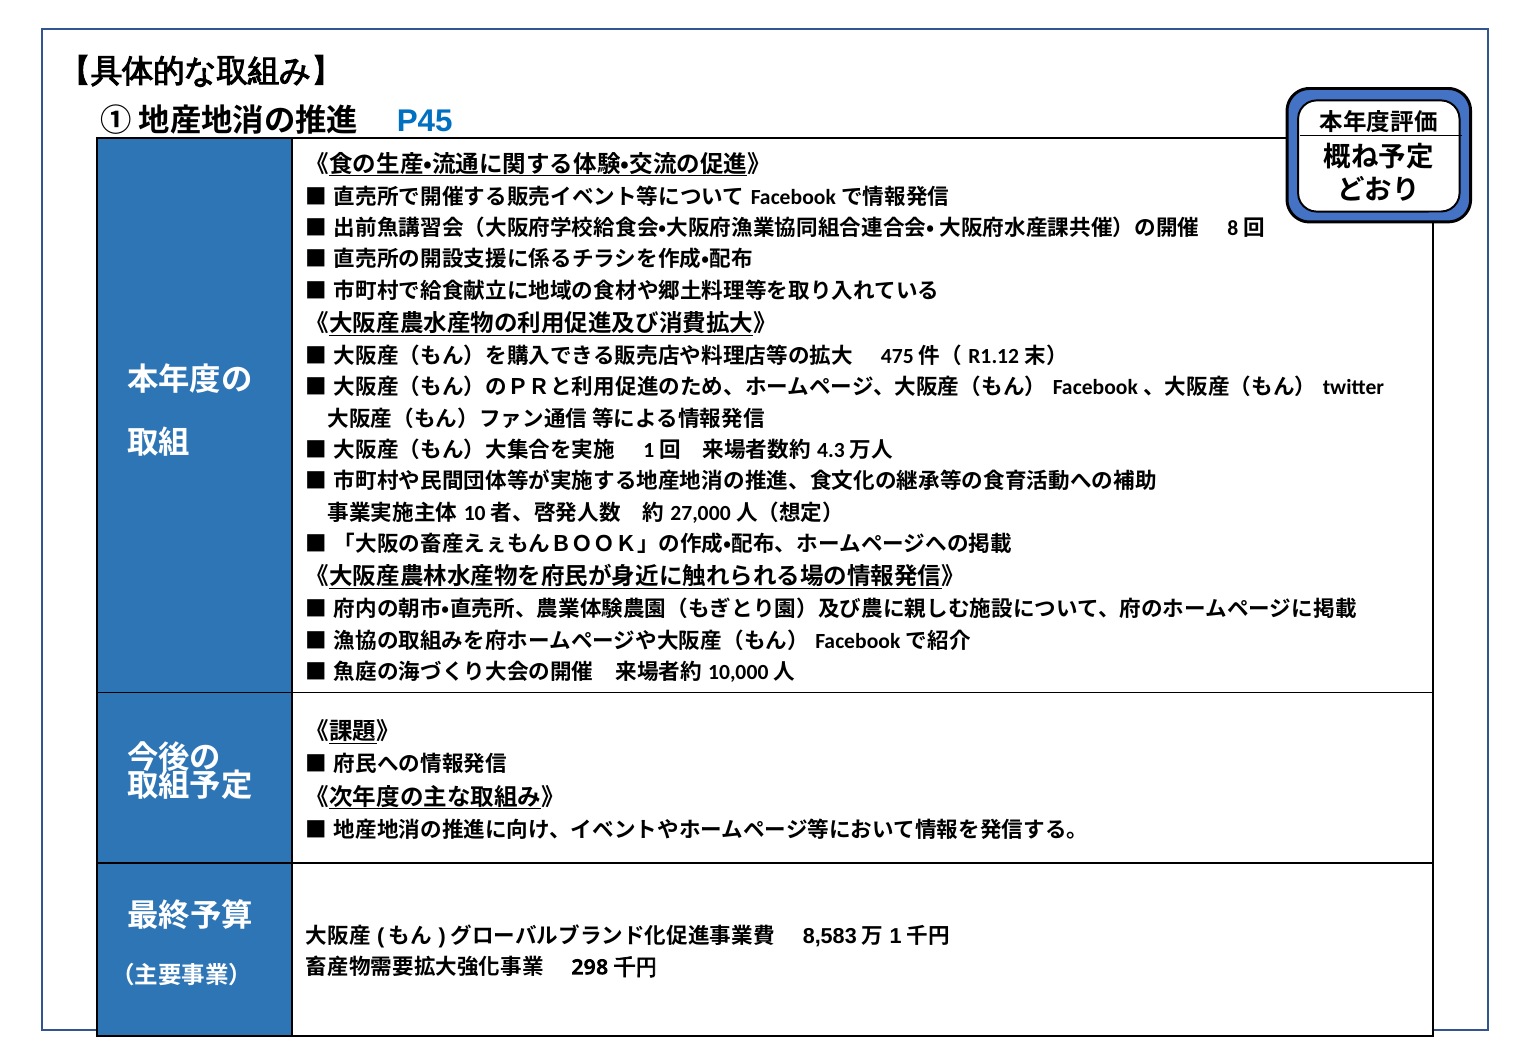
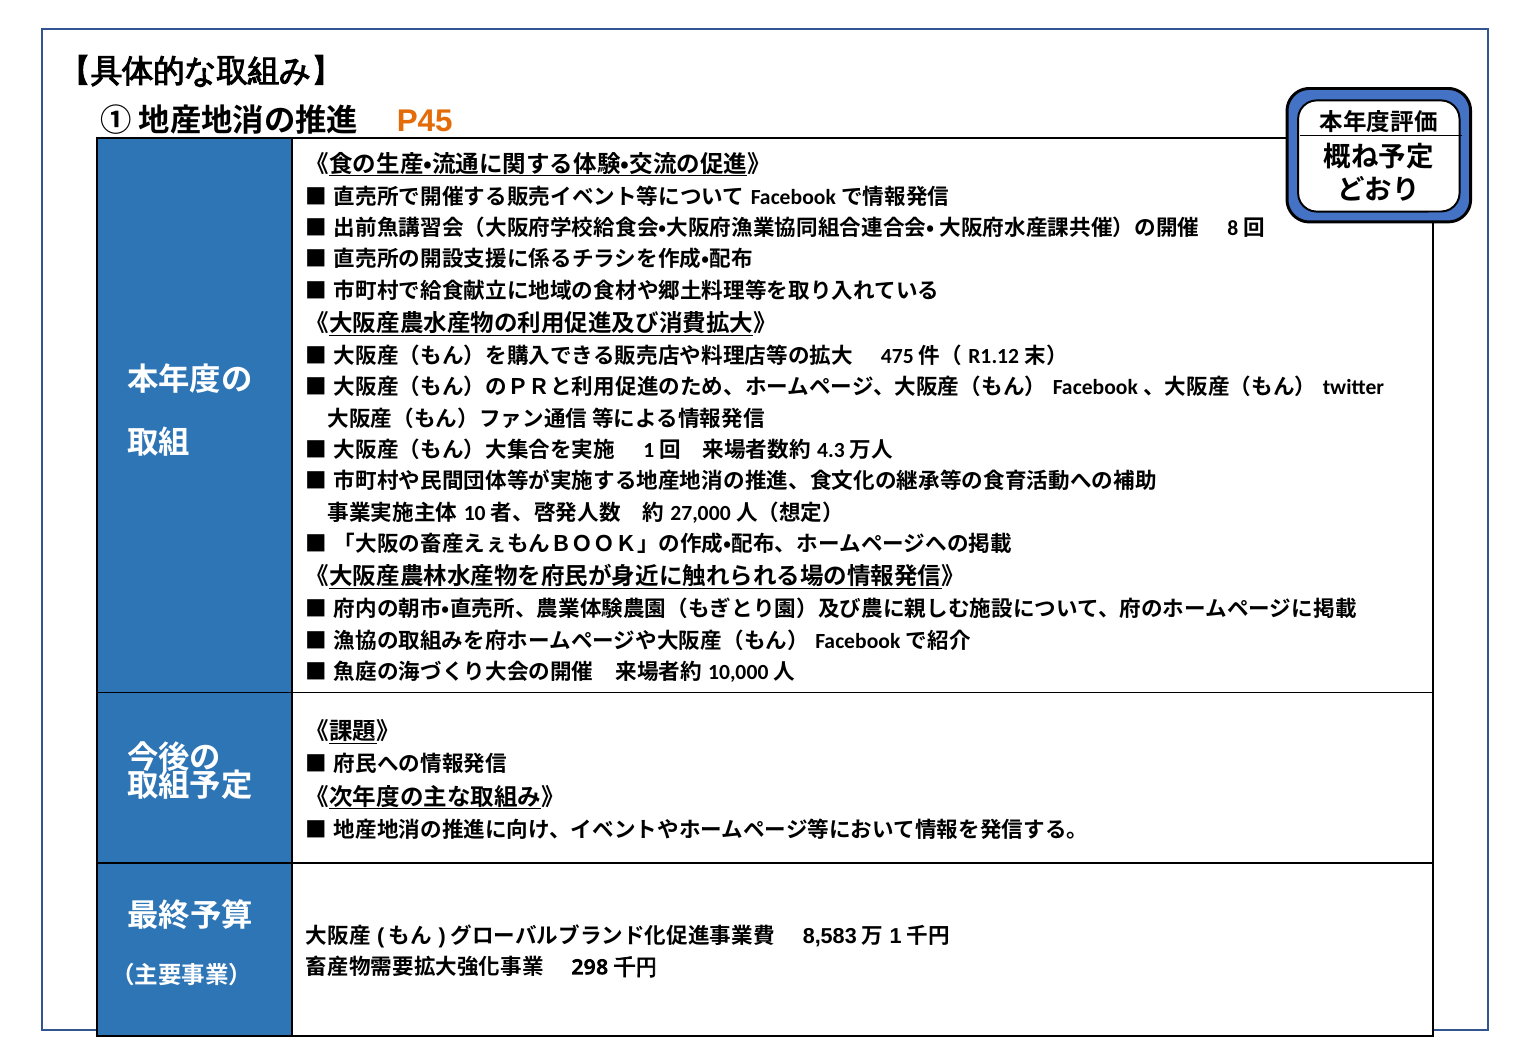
P45 colour: blue -> orange (425, 121)
